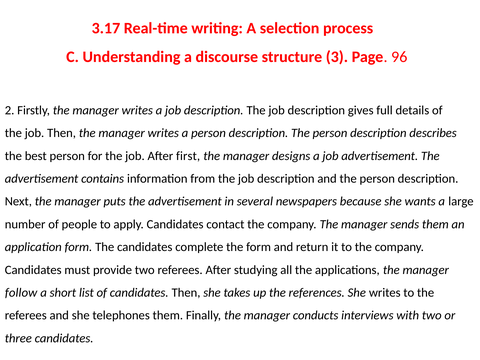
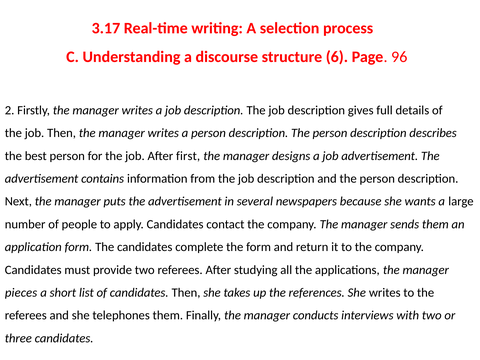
3: 3 -> 6 (337, 57)
follow: follow -> pieces (21, 293)
